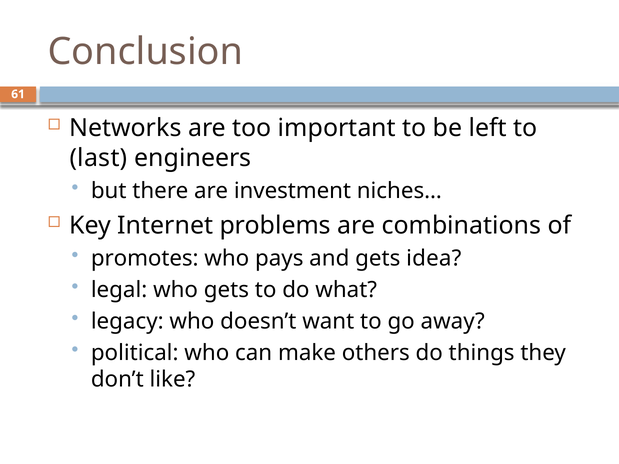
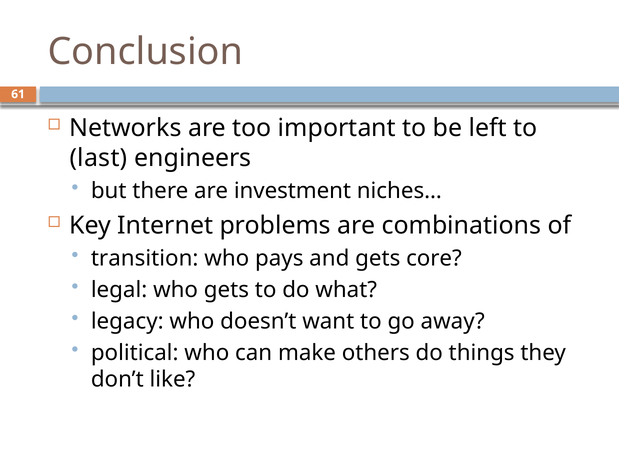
promotes: promotes -> transition (145, 258)
idea: idea -> core (434, 258)
